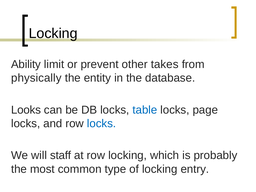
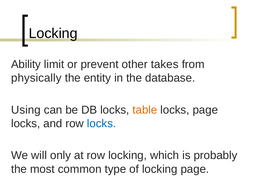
Looks: Looks -> Using (26, 110)
table colour: blue -> orange (145, 110)
staff: staff -> only (61, 155)
locking entry: entry -> page (195, 169)
